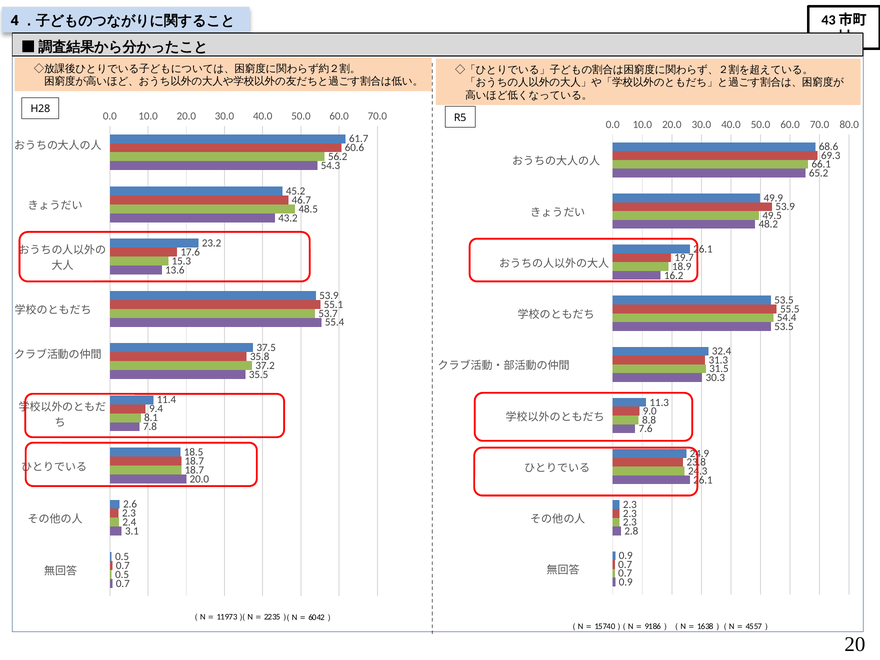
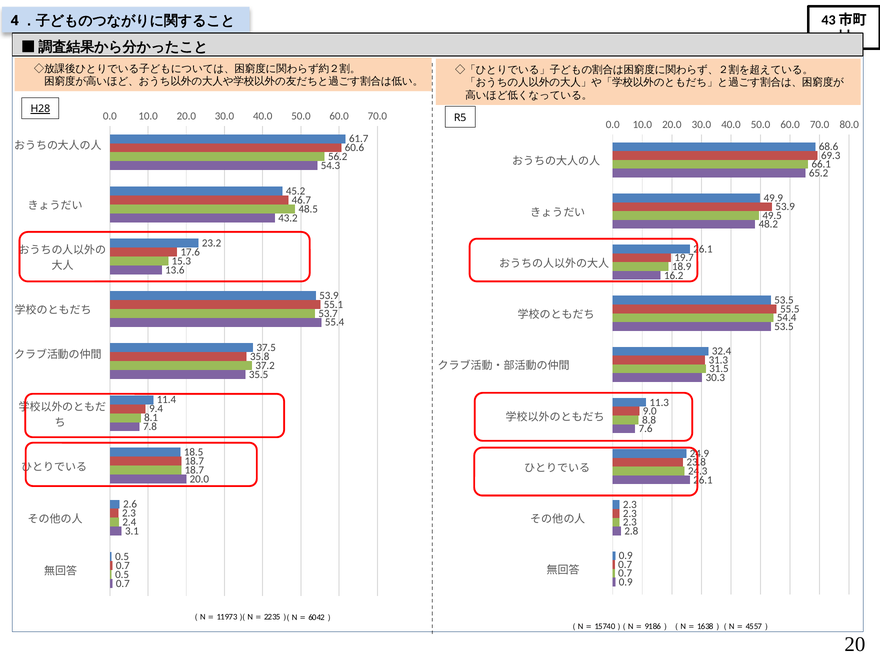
H28 underline: none -> present (40, 109)
